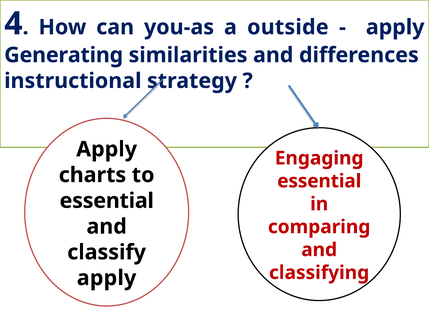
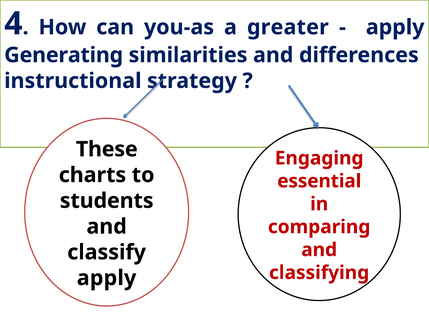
outside: outside -> greater (288, 27)
Apply: Apply -> These (107, 149)
essential: essential -> students (107, 201)
